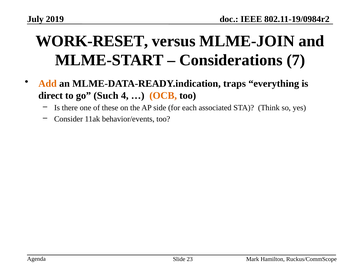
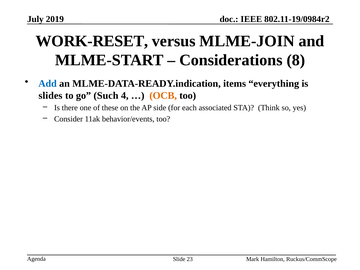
7: 7 -> 8 (296, 60)
Add colour: orange -> blue (48, 84)
traps: traps -> items (235, 84)
direct: direct -> slides (50, 96)
